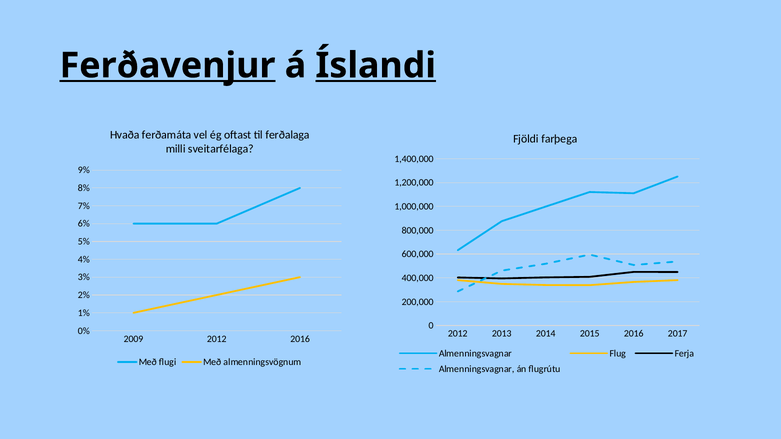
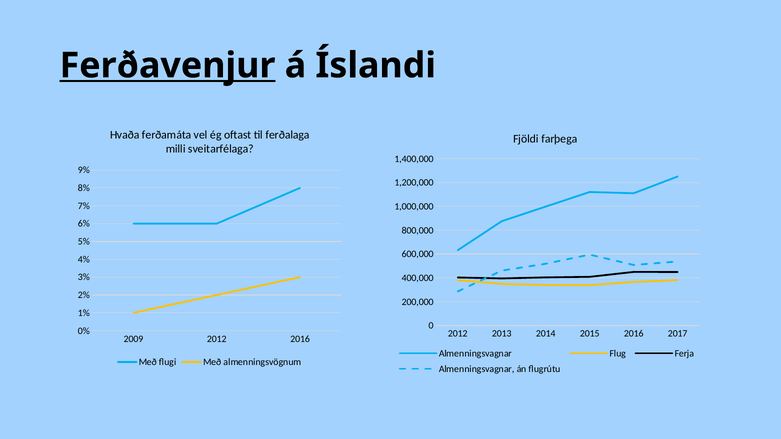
Íslandi underline: present -> none (376, 66)
